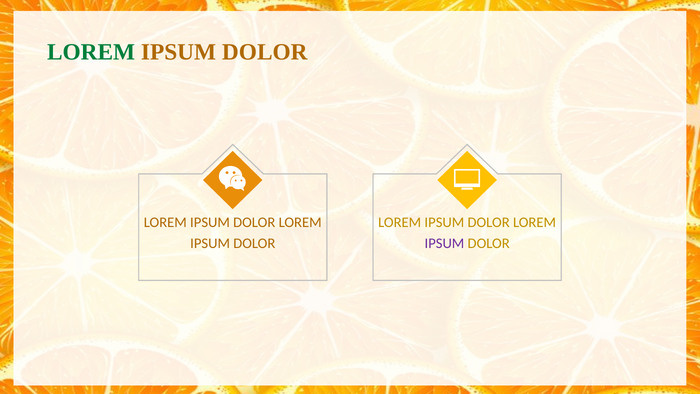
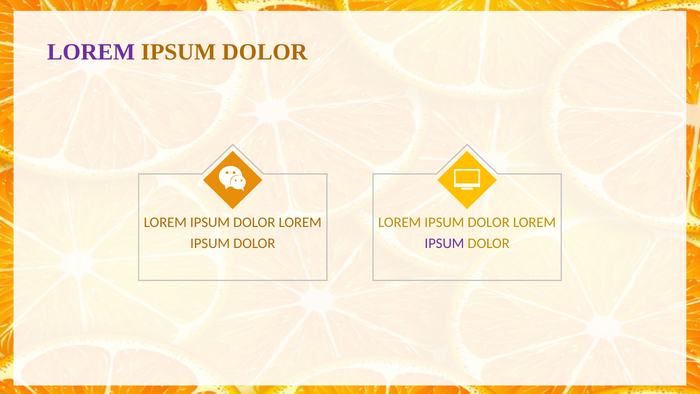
LOREM colour: green -> purple (91, 52)
